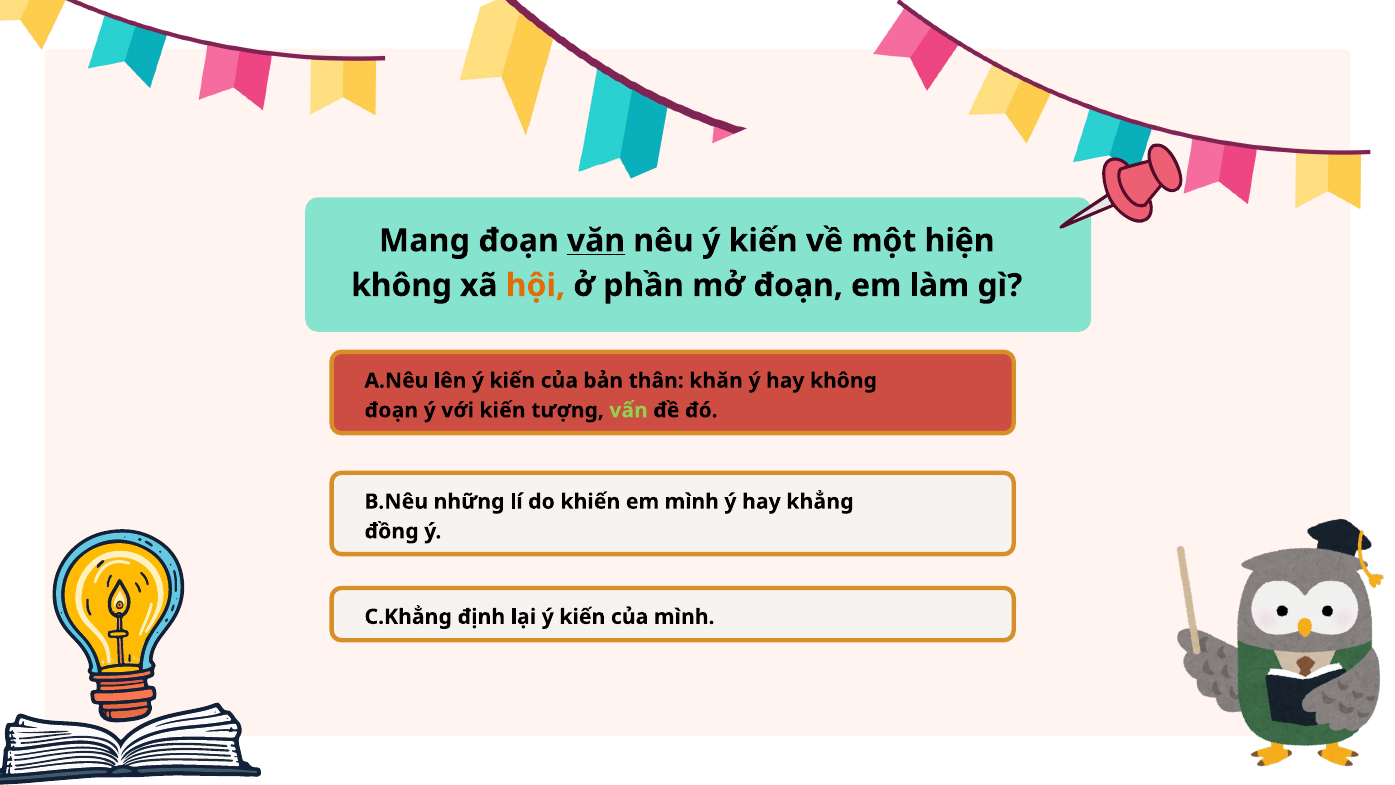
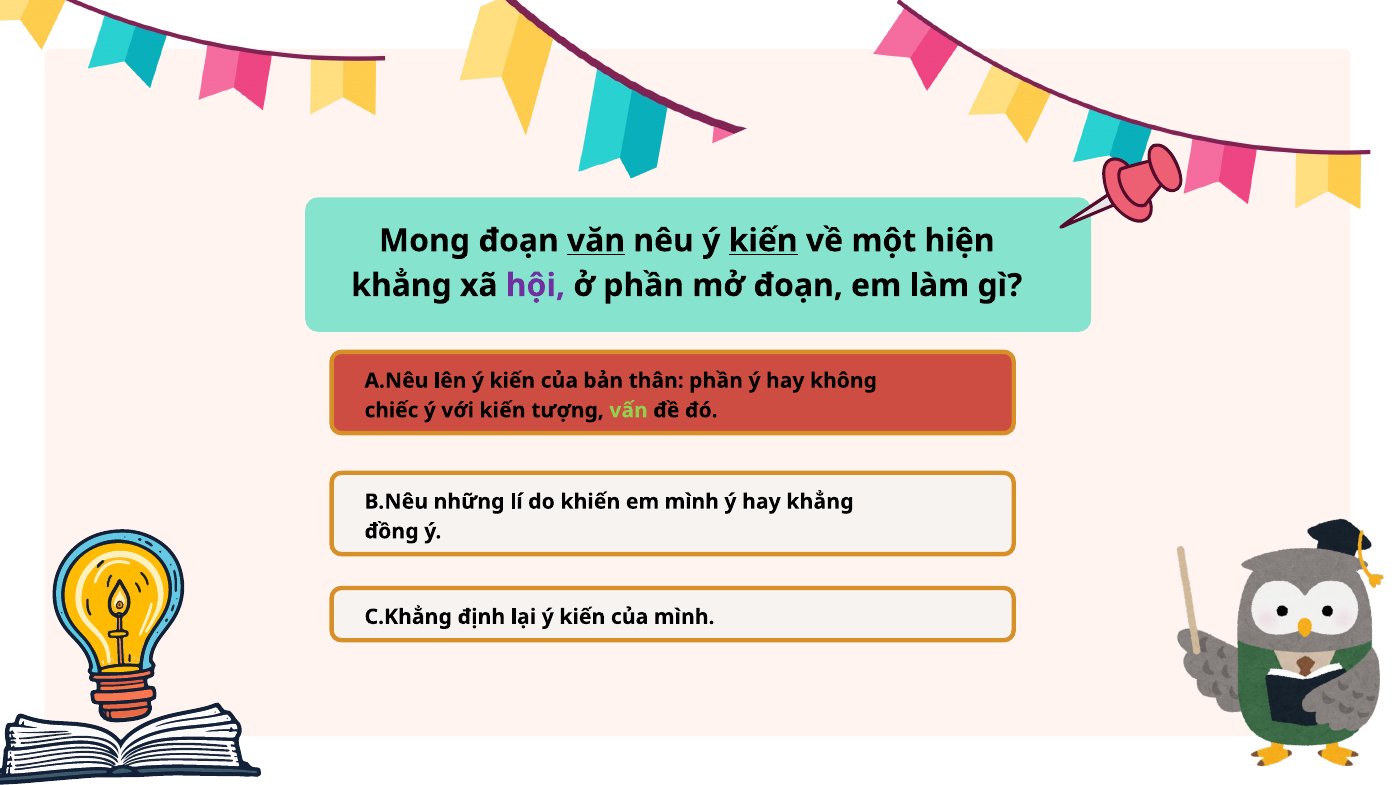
Mang: Mang -> Mong (425, 241)
kiến underline: none -> present (763, 241)
không: không -> khẳng (402, 285)
hội colour: orange -> purple (535, 285)
thân khăn: khăn -> phần (716, 381)
đoạn: đoạn -> chiếc (391, 410)
